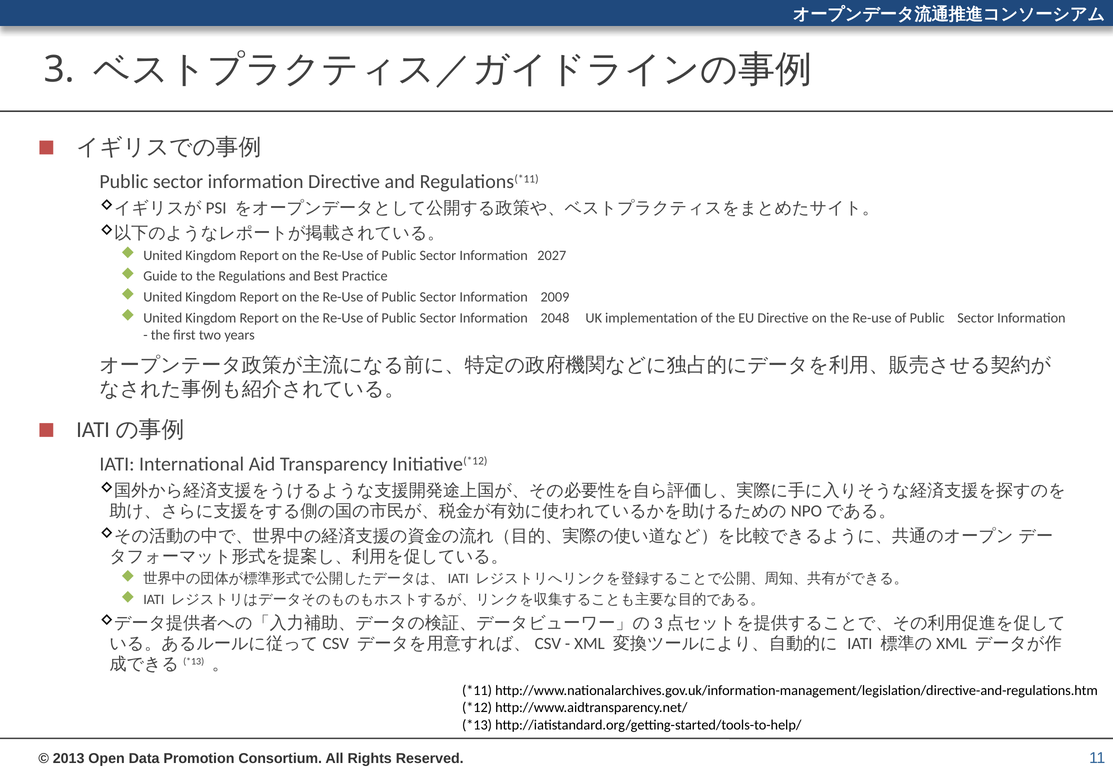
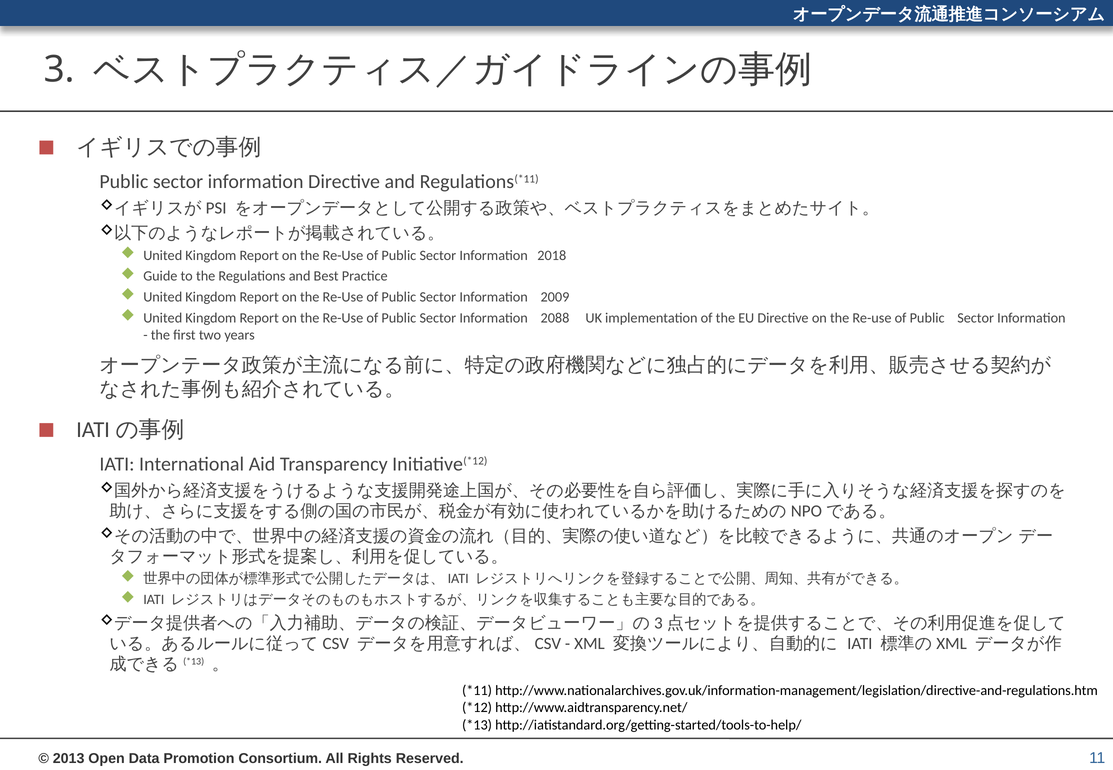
2027: 2027 -> 2018 (552, 255)
2048: 2048 -> 2088 (555, 318)
